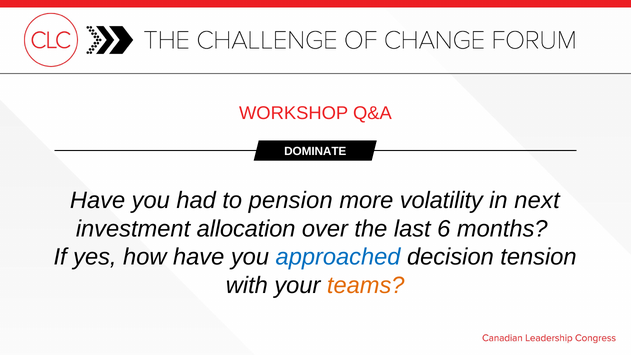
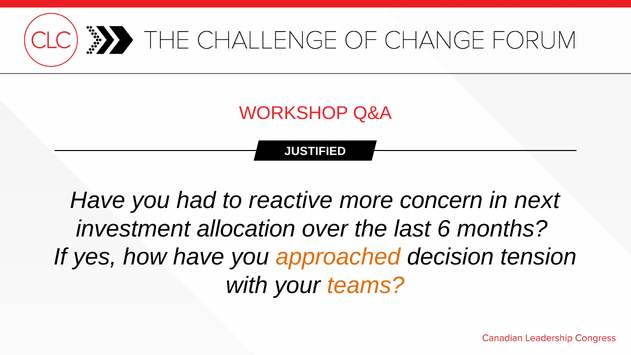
DOMINATE: DOMINATE -> JUSTIFIED (315, 151)
pension: pension -> reactive (291, 200)
volatility: volatility -> concern (441, 200)
approached colour: blue -> orange (338, 257)
